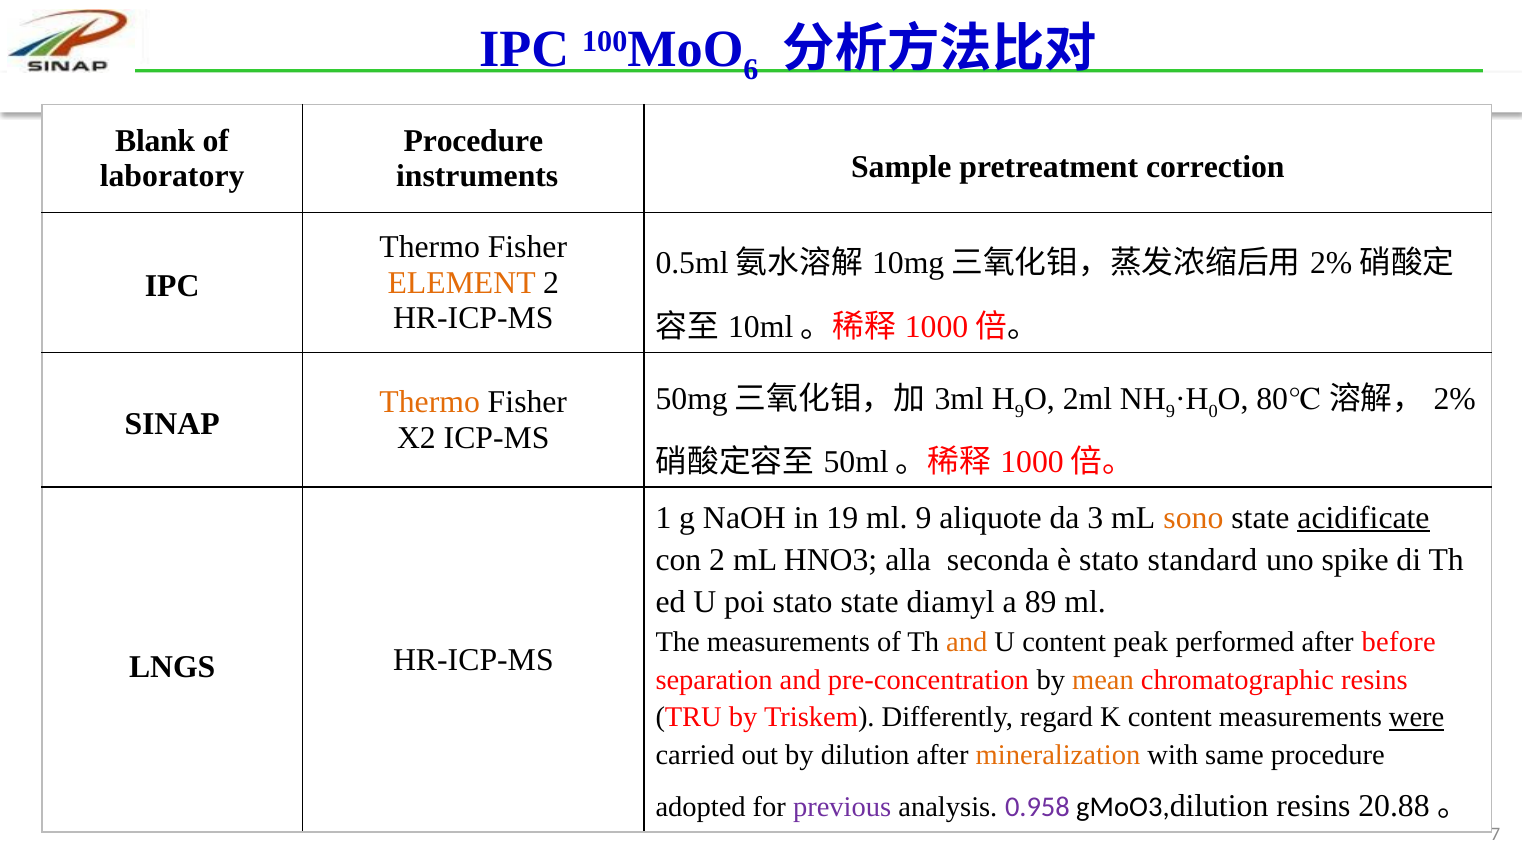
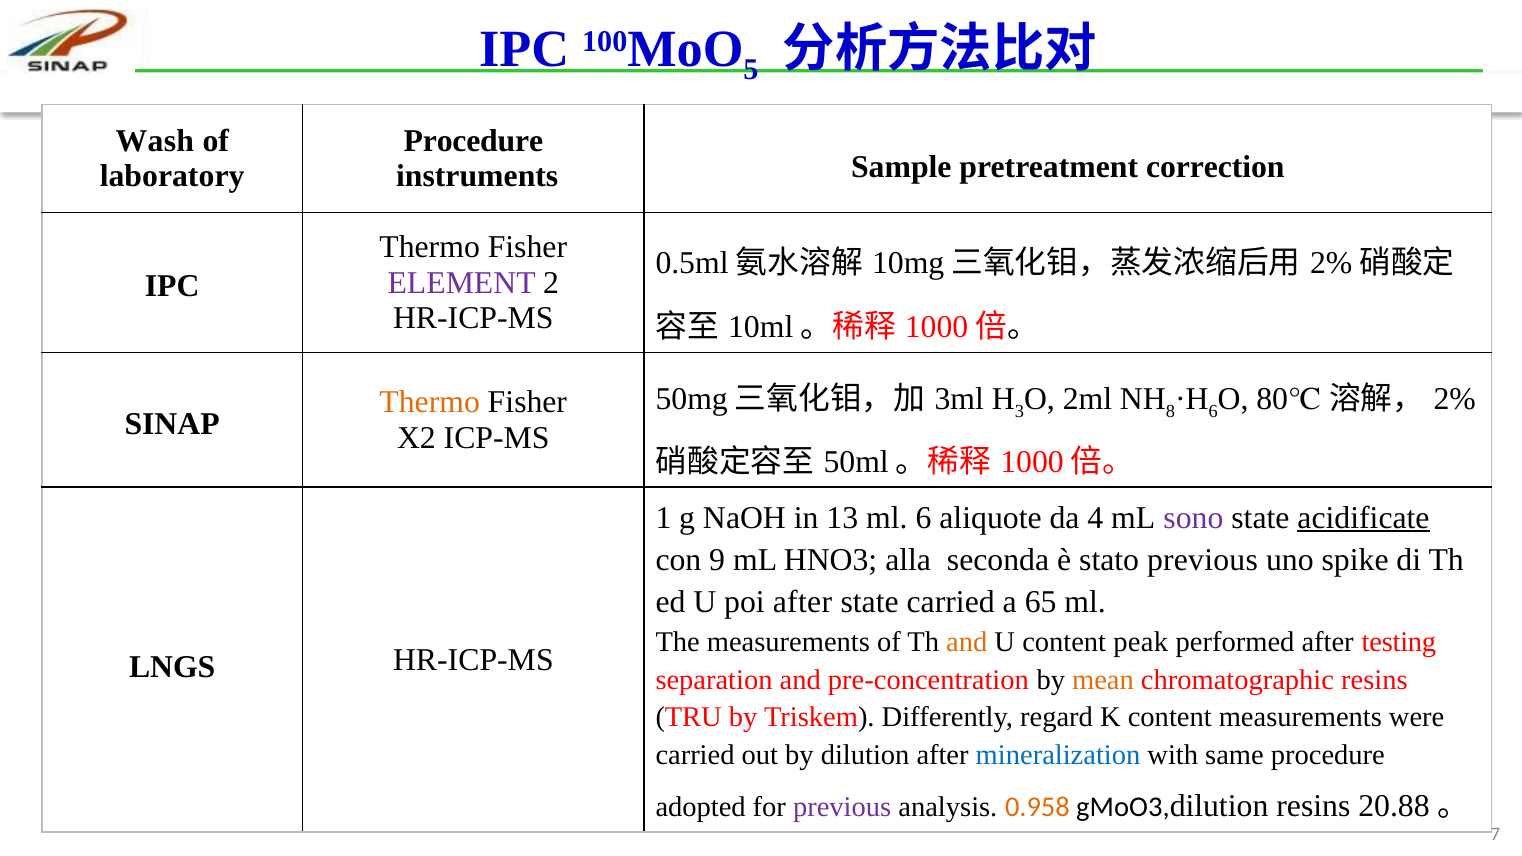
6: 6 -> 5 (751, 70)
Blank: Blank -> Wash (155, 141)
ELEMENT colour: orange -> purple (462, 283)
9: 9 -> 3 (1020, 412)
9: 9 -> 8 (1171, 412)
0: 0 -> 6 (1213, 412)
19: 19 -> 13 (842, 518)
ml 9: 9 -> 6 (923, 518)
3: 3 -> 4 (1095, 518)
sono colour: orange -> purple (1193, 518)
con 2: 2 -> 9 (717, 560)
stato standard: standard -> previous (1202, 560)
poi stato: stato -> after (802, 602)
state diamyl: diamyl -> carried (951, 602)
89: 89 -> 65 (1041, 602)
before: before -> testing (1399, 642)
were underline: present -> none (1417, 718)
mineralization colour: orange -> blue (1058, 756)
0.958 colour: purple -> orange (1037, 808)
